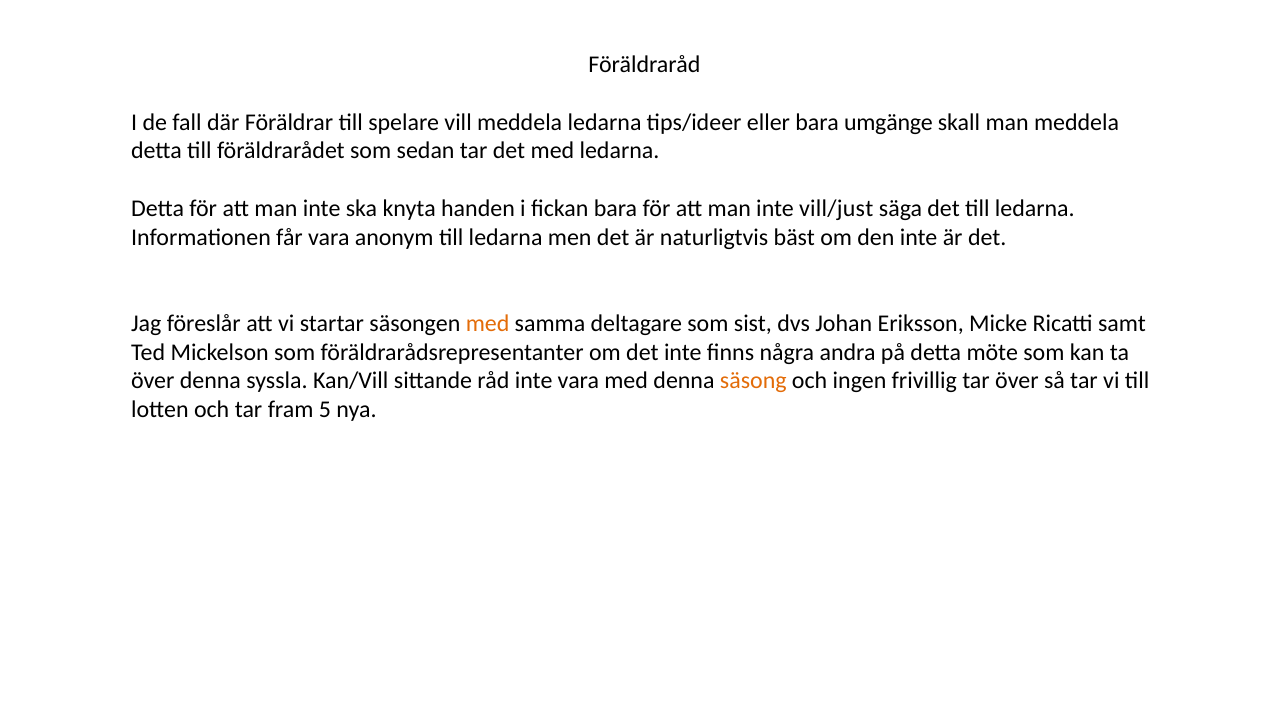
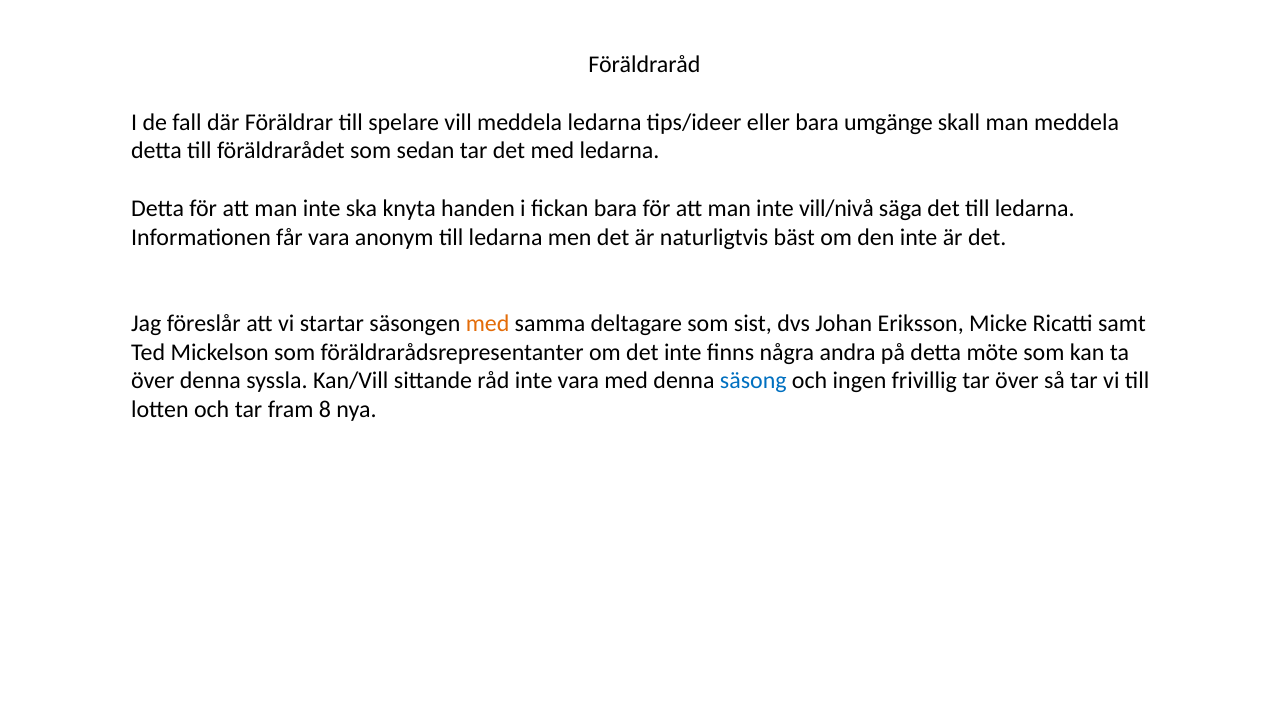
vill/just: vill/just -> vill/nivå (836, 208)
säsong colour: orange -> blue (753, 381)
5: 5 -> 8 (325, 410)
